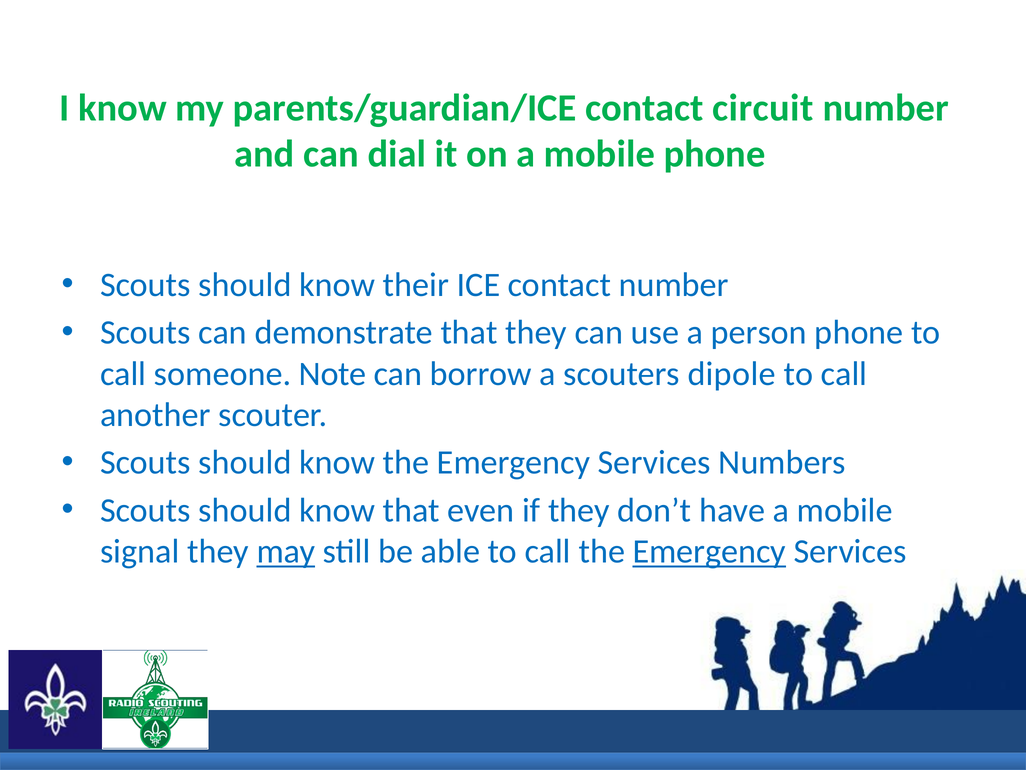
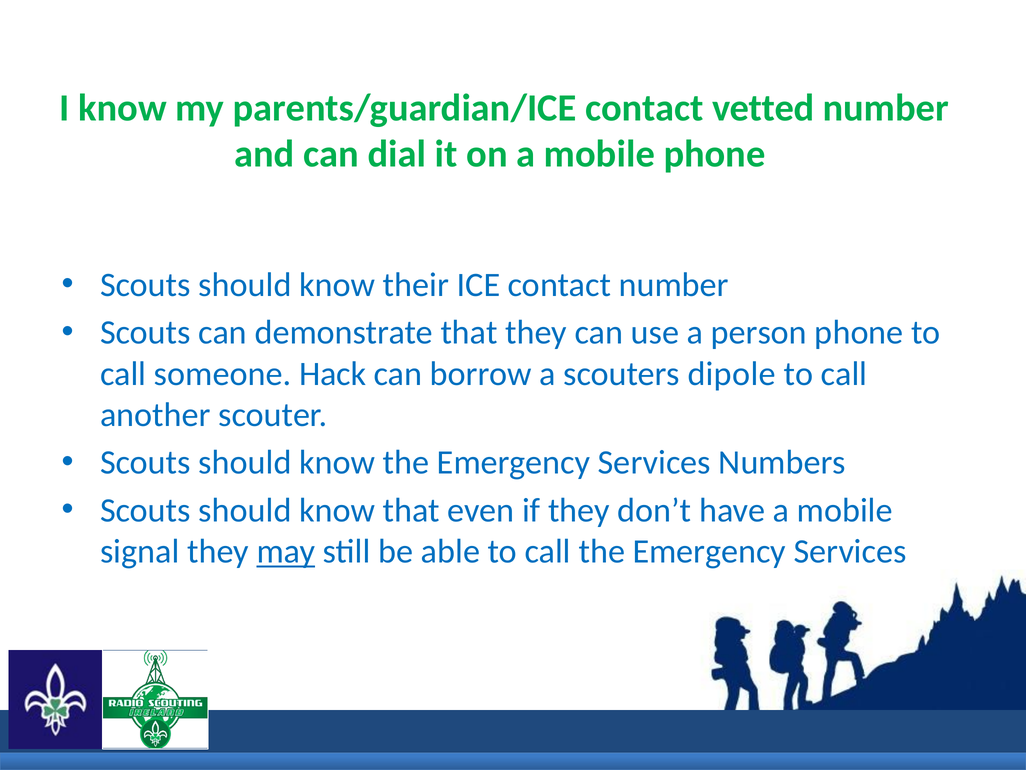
circuit: circuit -> vetted (763, 108)
Note: Note -> Hack (333, 373)
Emergency underline: present -> none (709, 551)
